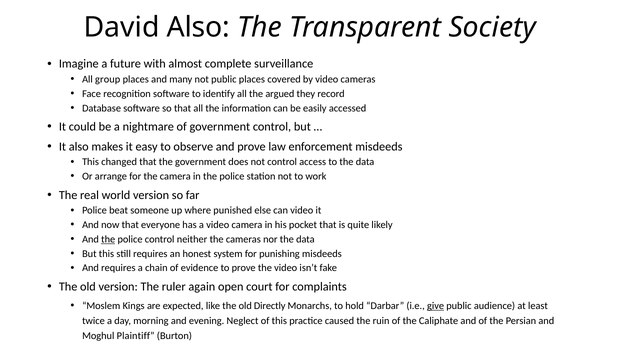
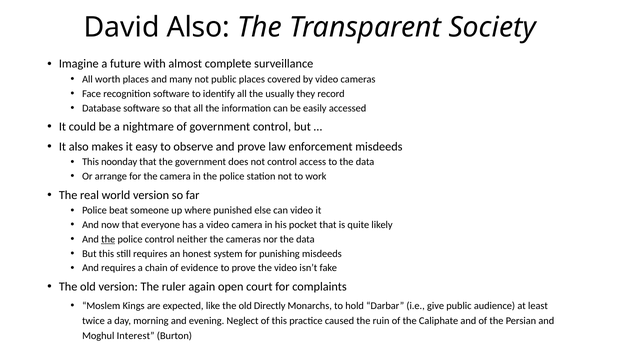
group: group -> worth (108, 79)
argued: argued -> usually (280, 94)
changed: changed -> noonday (119, 162)
give underline: present -> none (436, 306)
Plaintiff: Plaintiff -> Interest (136, 335)
